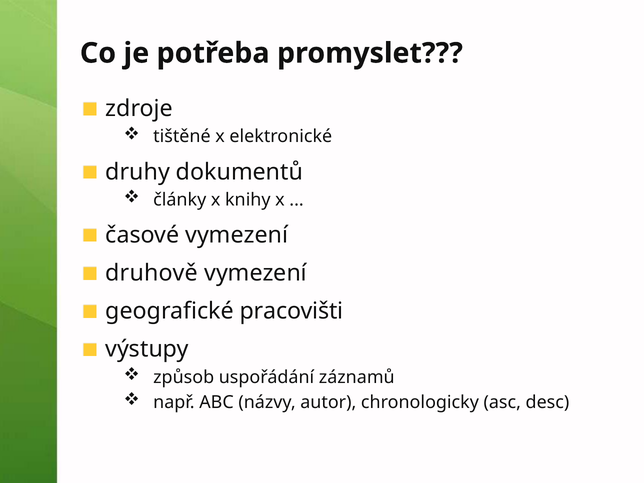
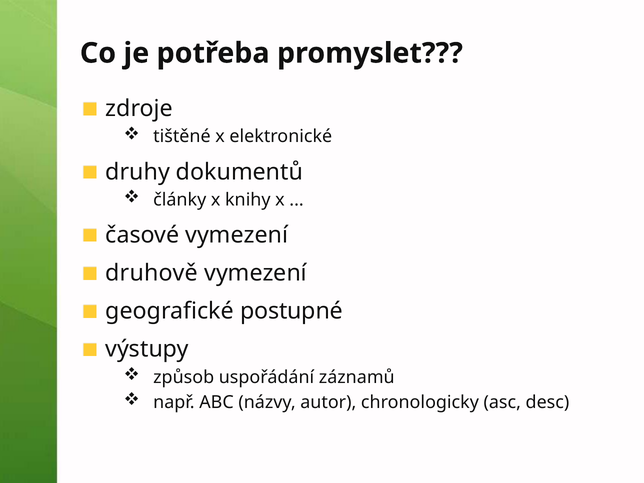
pracovišti: pracovišti -> postupné (292, 311)
